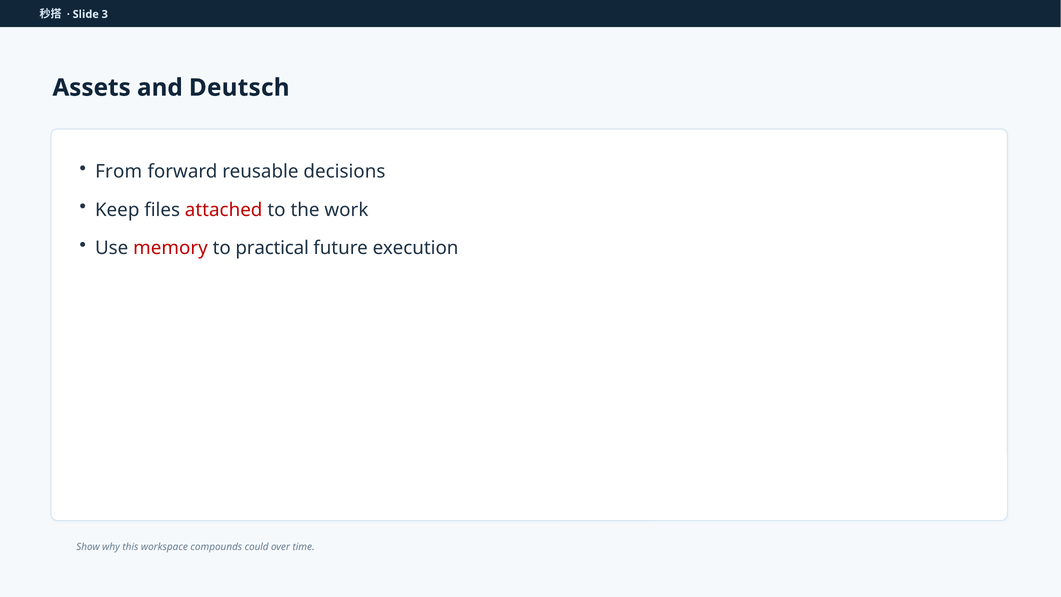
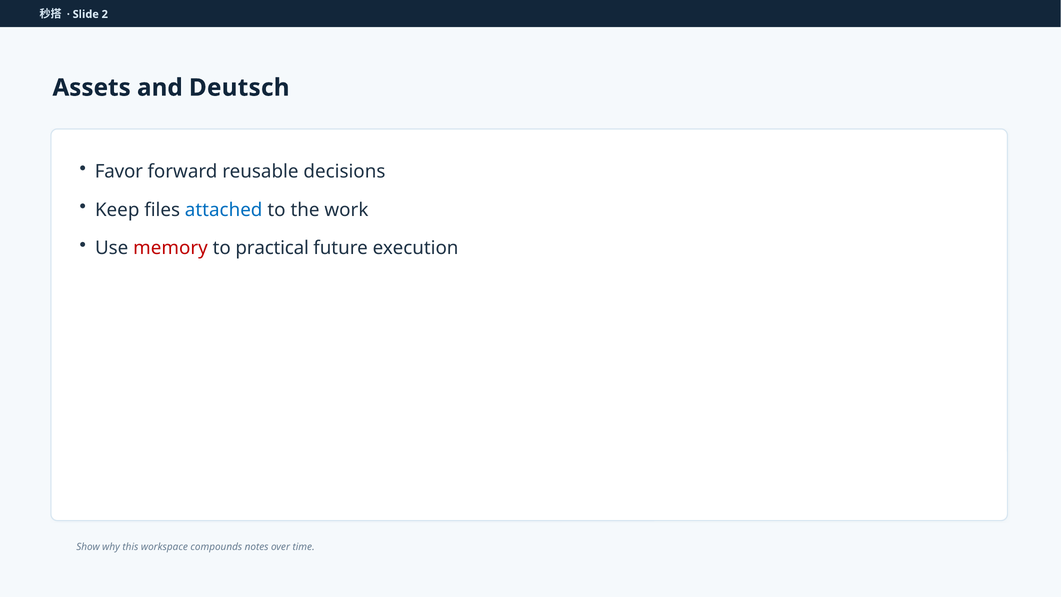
3: 3 -> 2 (105, 14)
From: From -> Favor (119, 172)
attached colour: red -> blue (224, 210)
could: could -> notes (257, 547)
